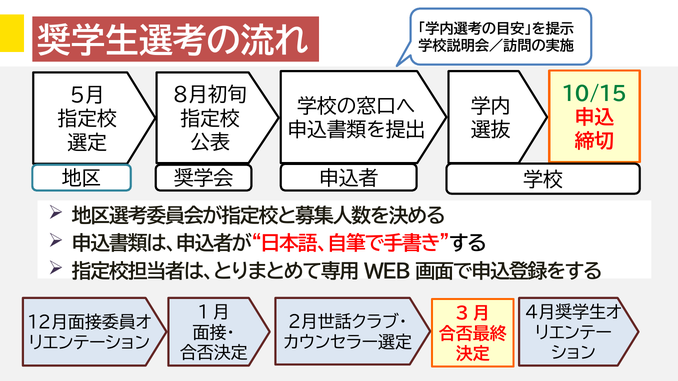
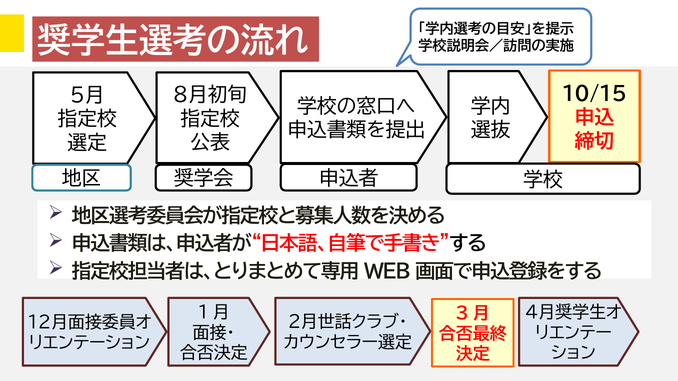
10/15 colour: green -> black (595, 94)
